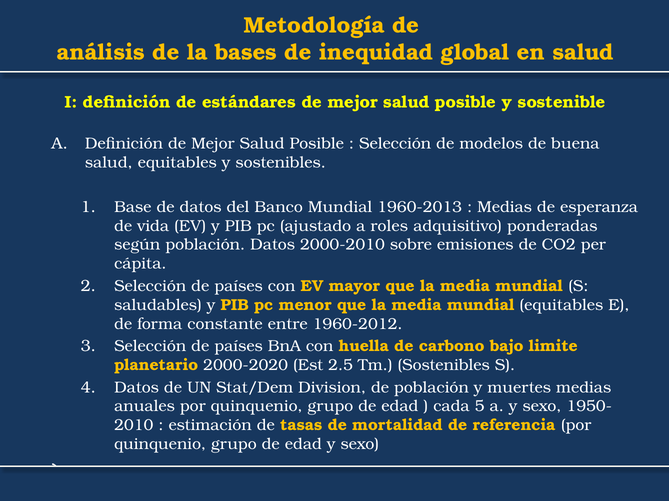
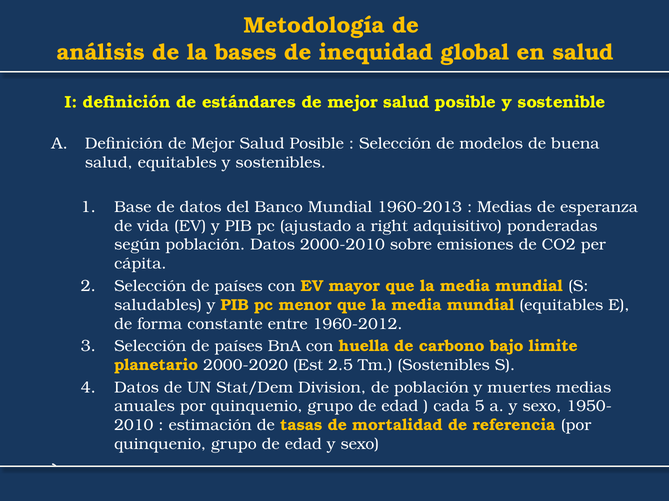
roles: roles -> right (389, 226)
